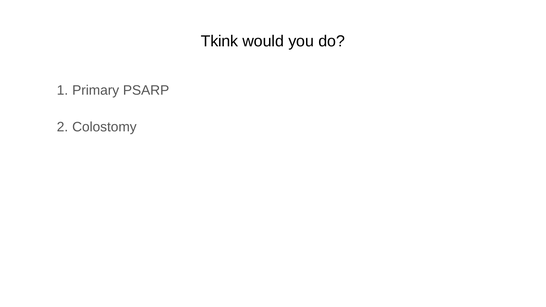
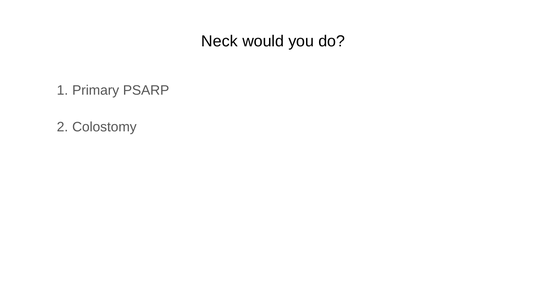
Tkink: Tkink -> Neck (219, 41)
